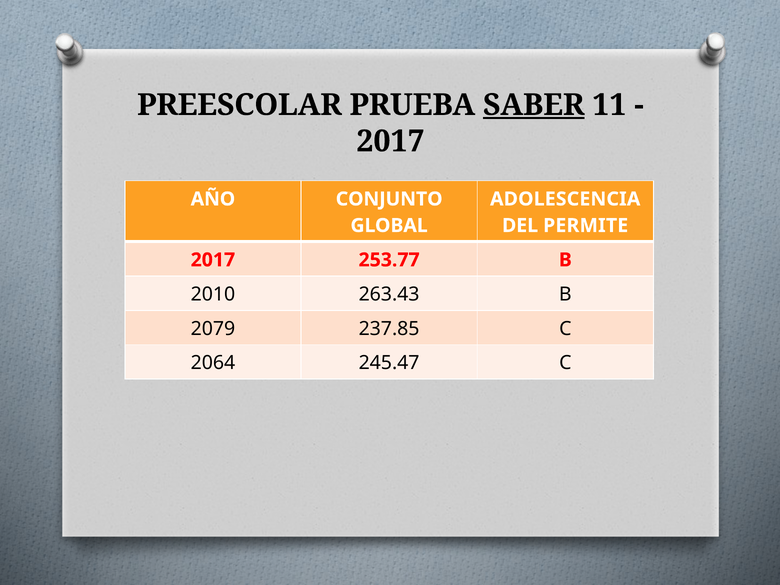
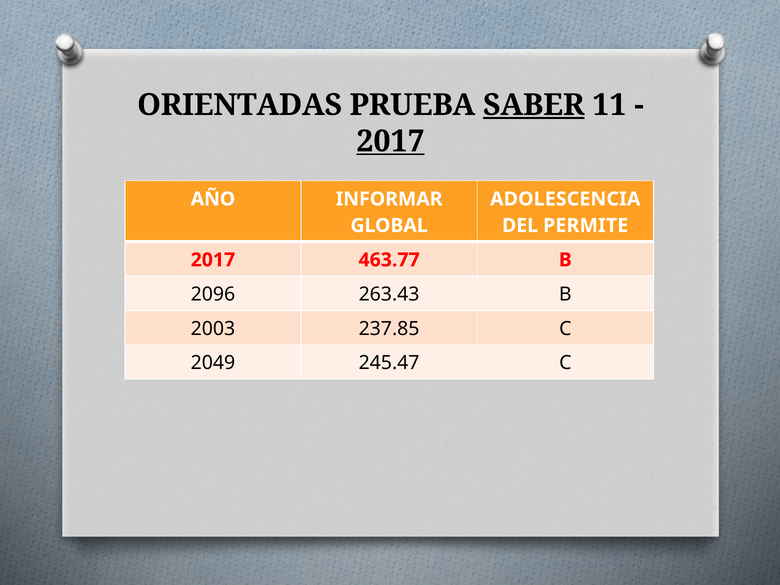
PREESCOLAR: PREESCOLAR -> ORIENTADAS (240, 105)
2017 underline: none -> present (390, 141)
CONJUNTO: CONJUNTO -> INFORMAR (389, 199)
253.77: 253.77 -> 463.77 (389, 260)
2010: 2010 -> 2096 (213, 294)
2079: 2079 -> 2003 (213, 329)
2064: 2064 -> 2049 (213, 363)
